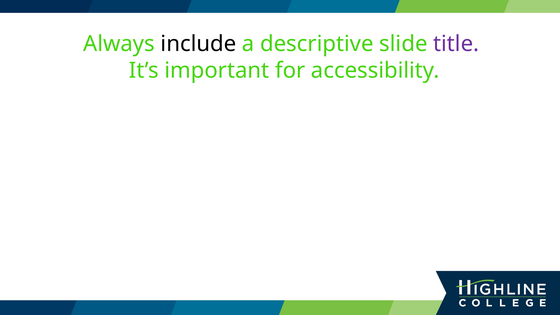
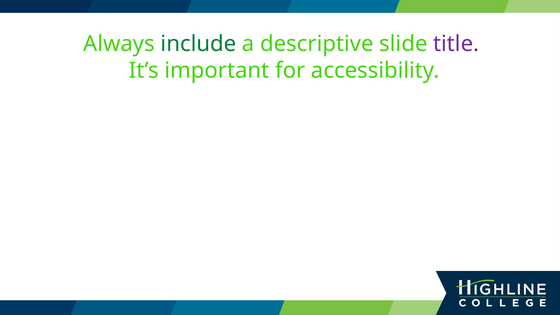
include colour: black -> green (198, 44)
